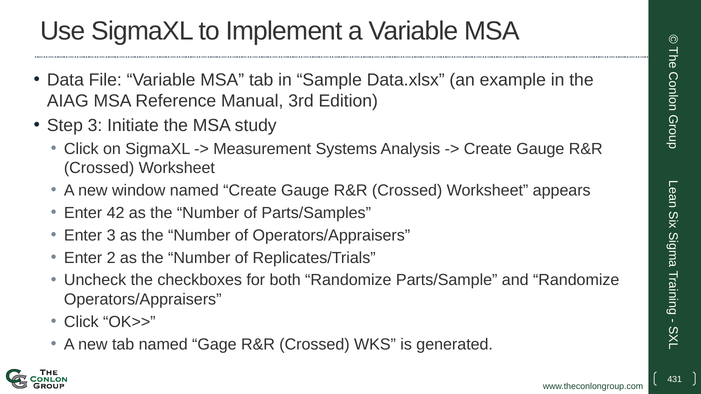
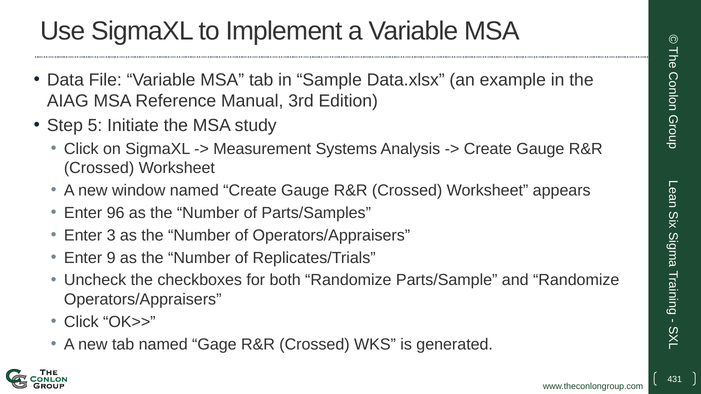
Step 3: 3 -> 5 (95, 126)
42: 42 -> 96 (116, 213)
2: 2 -> 9 (111, 258)
